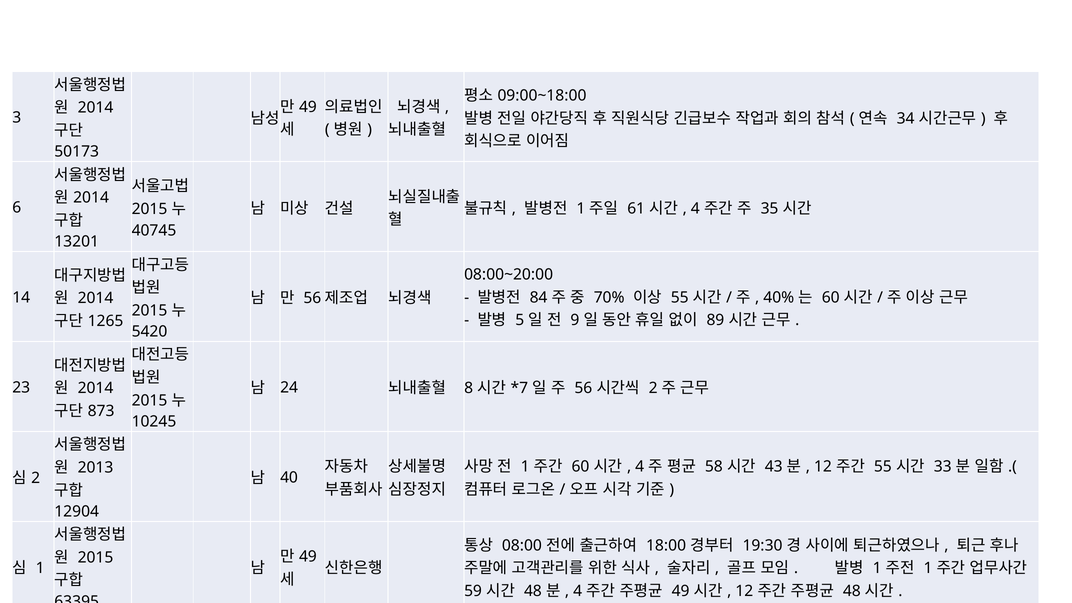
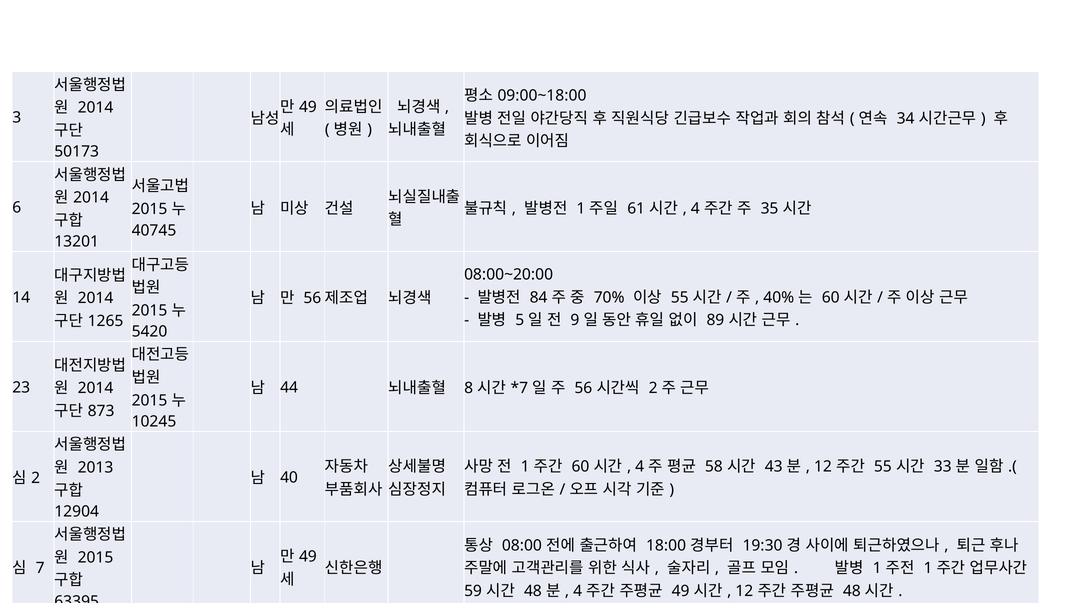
24: 24 -> 44 (289, 387)
1: 1 -> 7 (40, 568)
